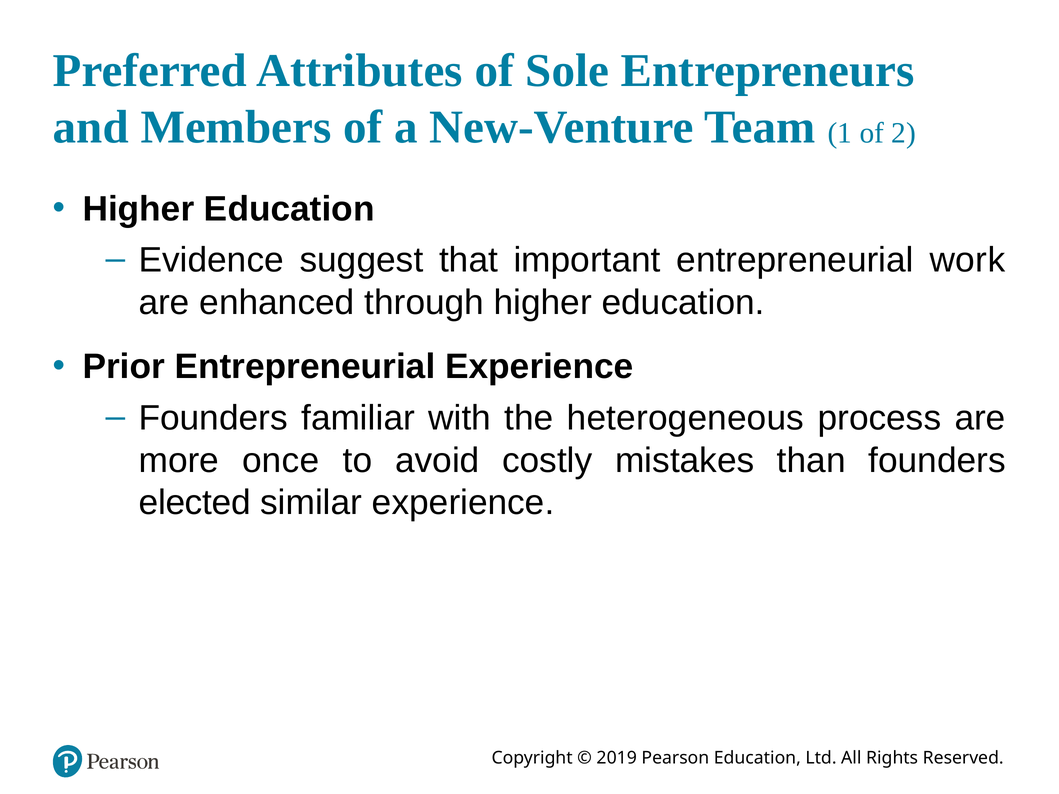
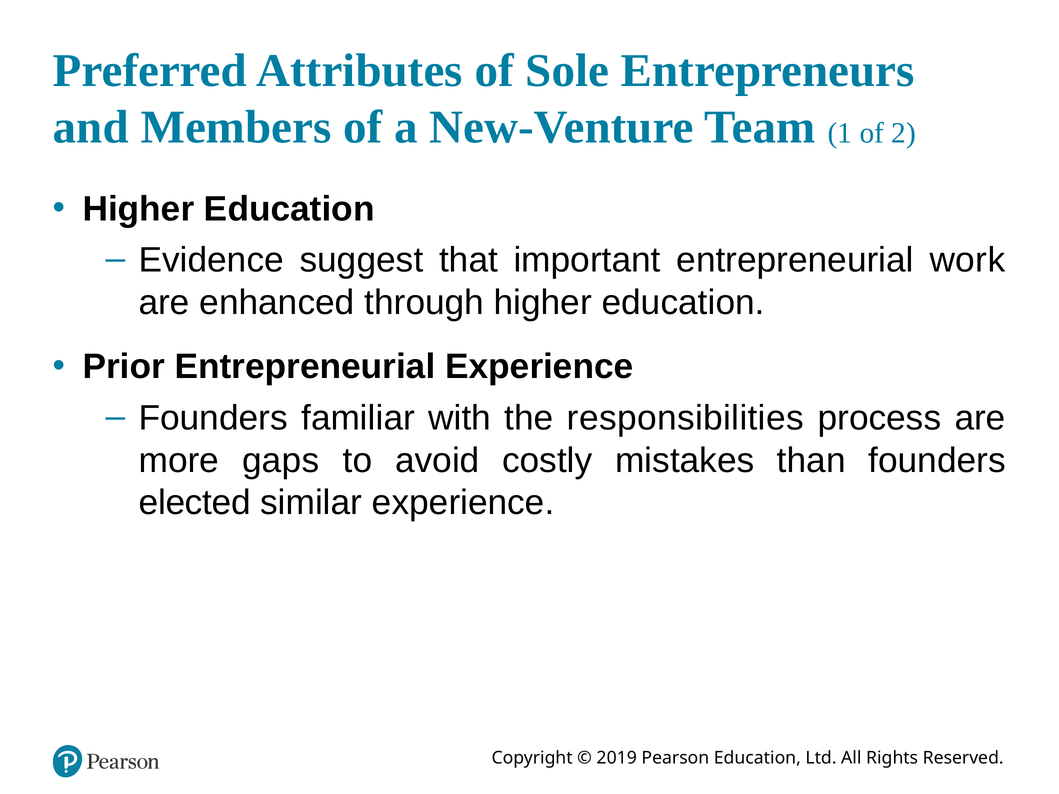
heterogeneous: heterogeneous -> responsibilities (685, 418)
once: once -> gaps (281, 461)
